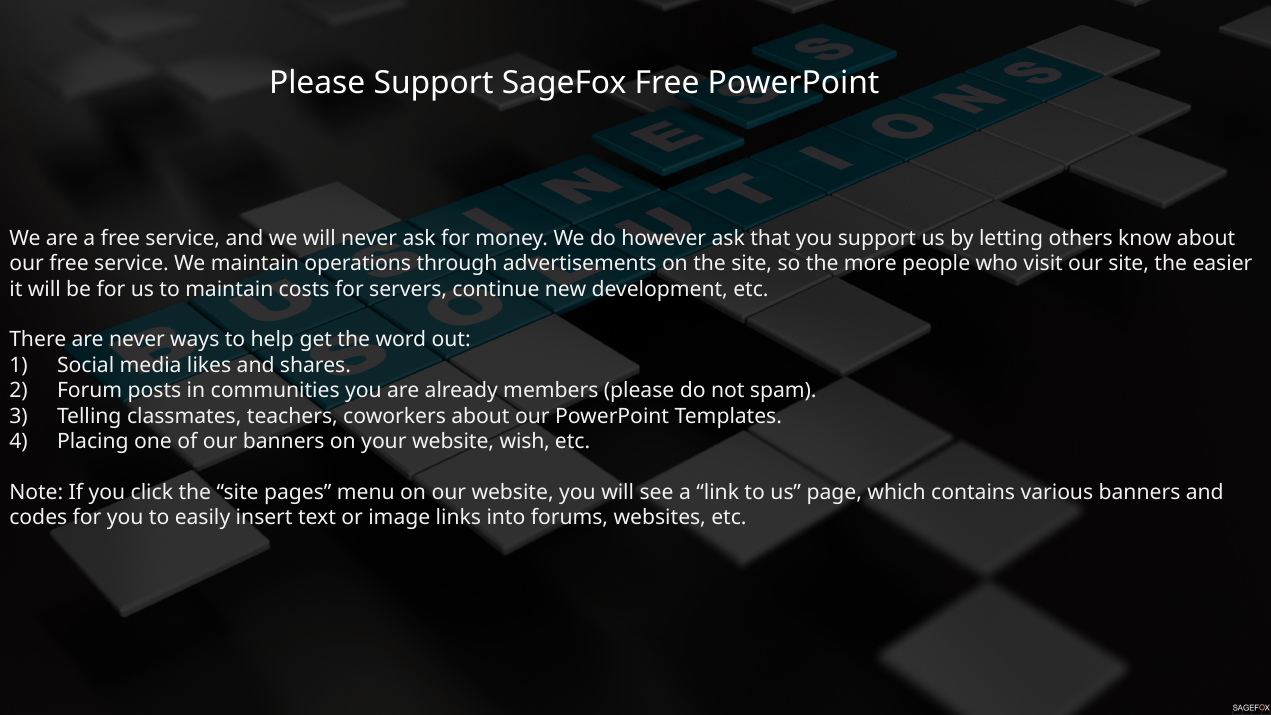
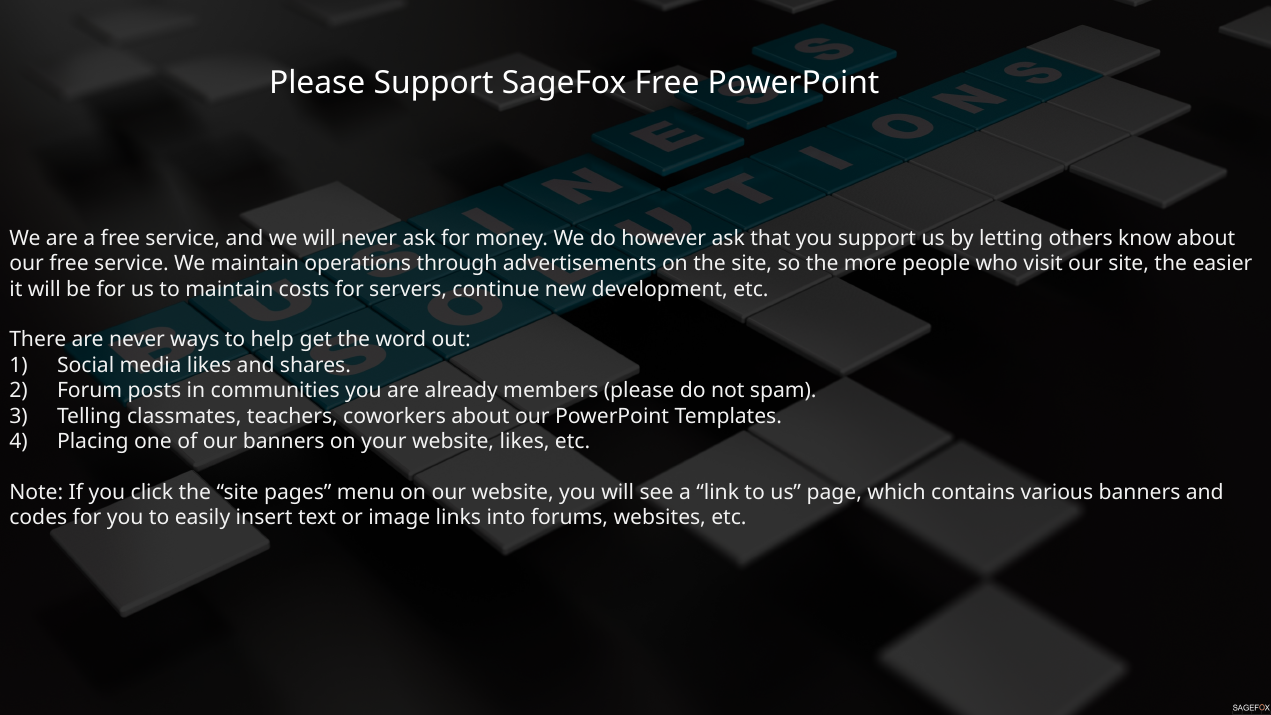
website wish: wish -> likes (525, 441)
